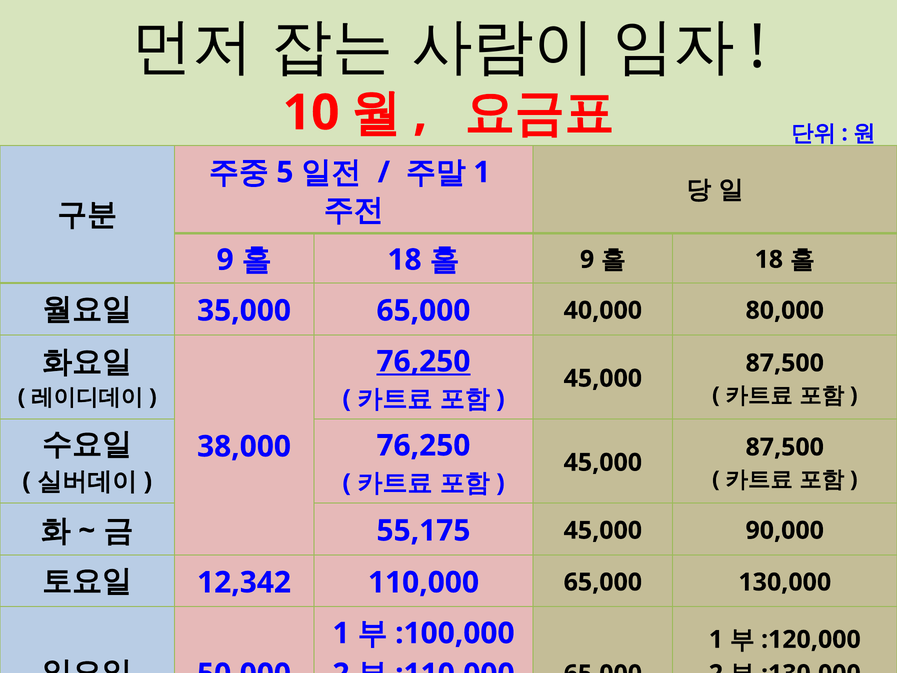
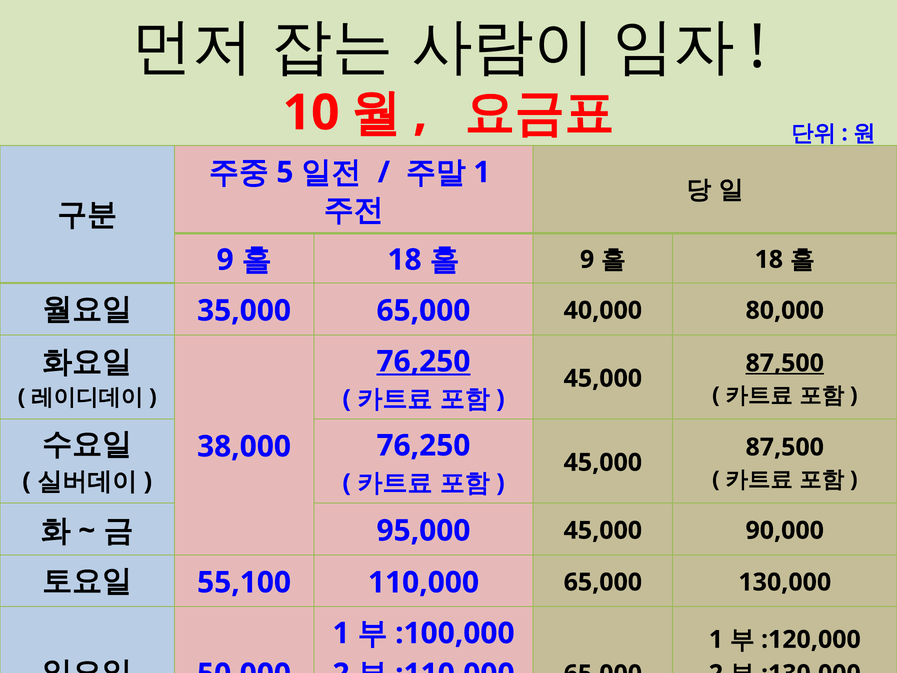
87,500 underline: none -> present (785, 363)
55,175: 55,175 -> 95,000 (423, 531)
12,342: 12,342 -> 55,100 (244, 582)
